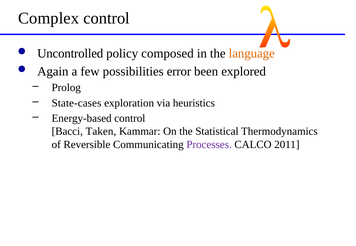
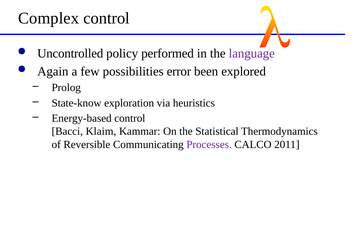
composed: composed -> performed (168, 54)
language colour: orange -> purple (252, 54)
State-cases: State-cases -> State-know (77, 103)
Taken: Taken -> Klaim (101, 132)
